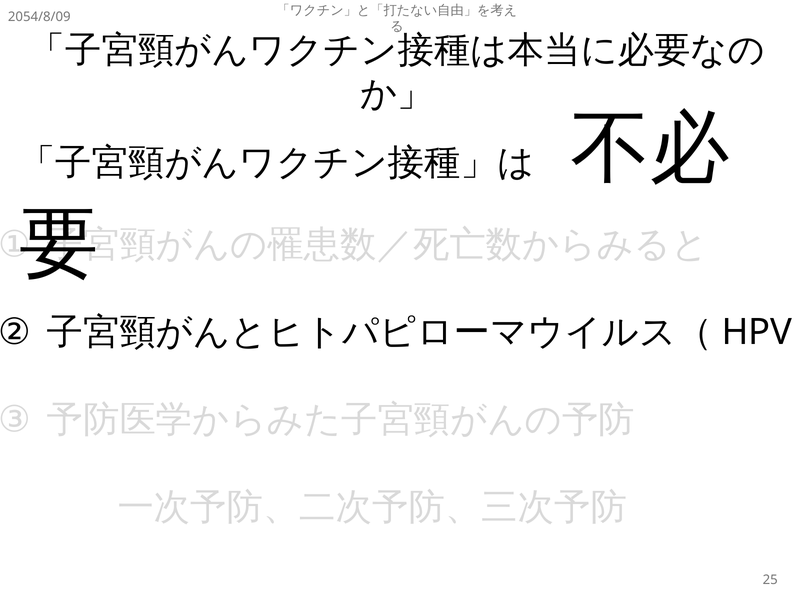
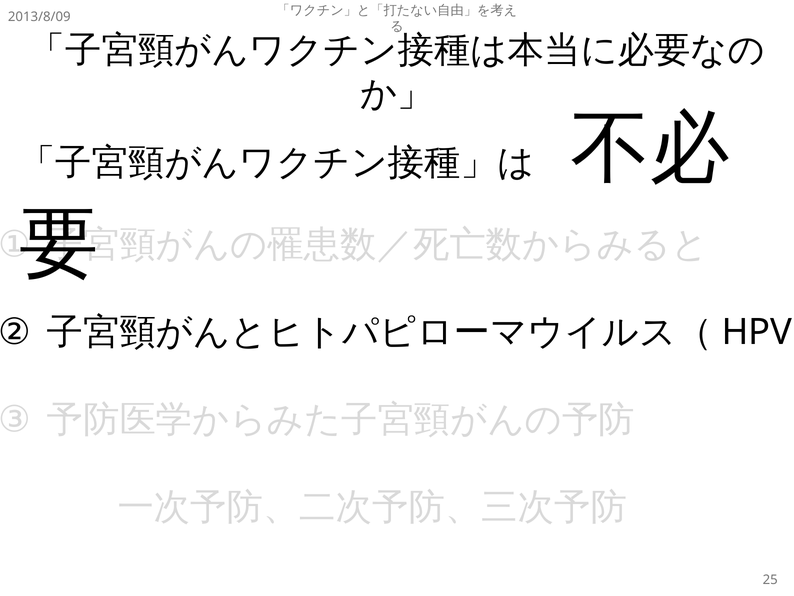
2054/8/09: 2054/8/09 -> 2013/8/09 (39, 17)
